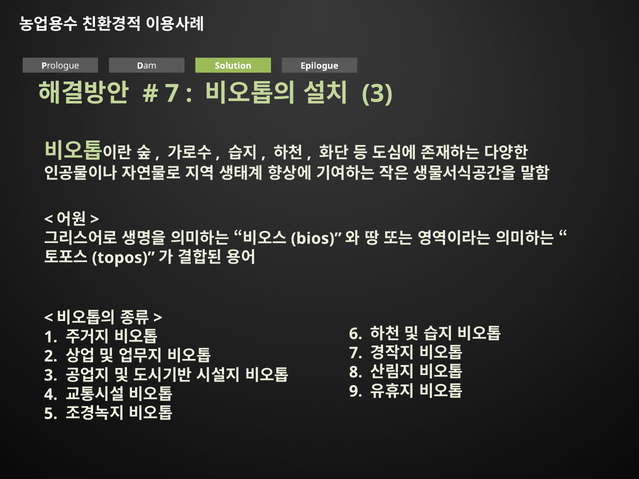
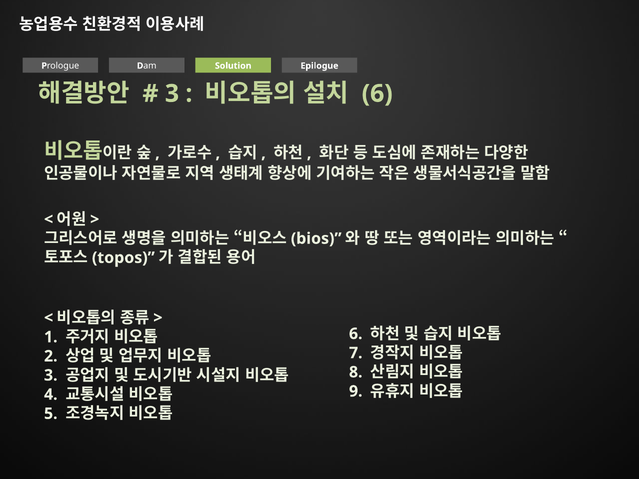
7: 7 -> 3 (172, 94)
3: 3 -> 6 (377, 94)
